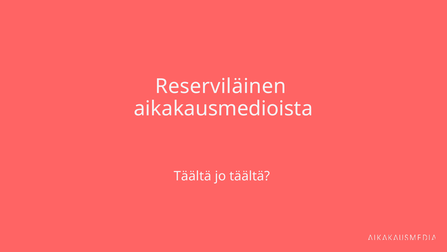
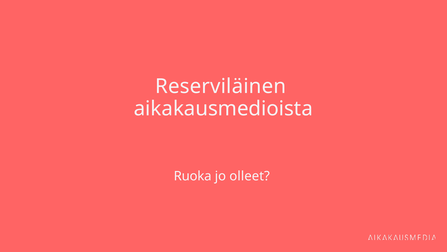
Täältä: Täältä -> Ruoka (193, 176)
jo täältä: täältä -> olleet (250, 176)
